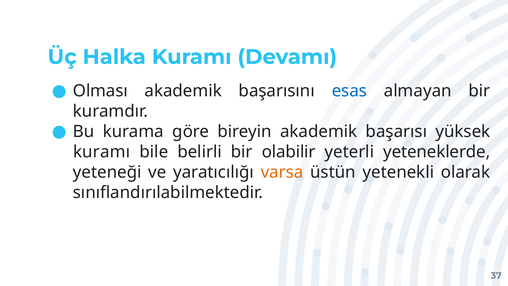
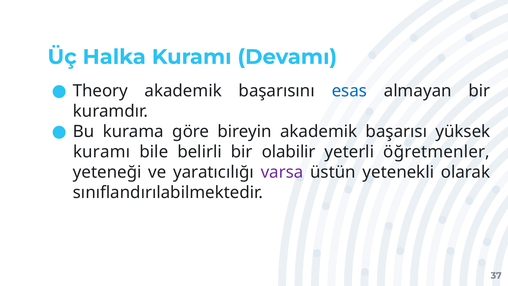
Olması: Olması -> Theory (100, 91)
yeteneklerde: yeteneklerde -> öğretmenler (437, 152)
varsa colour: orange -> purple (282, 172)
